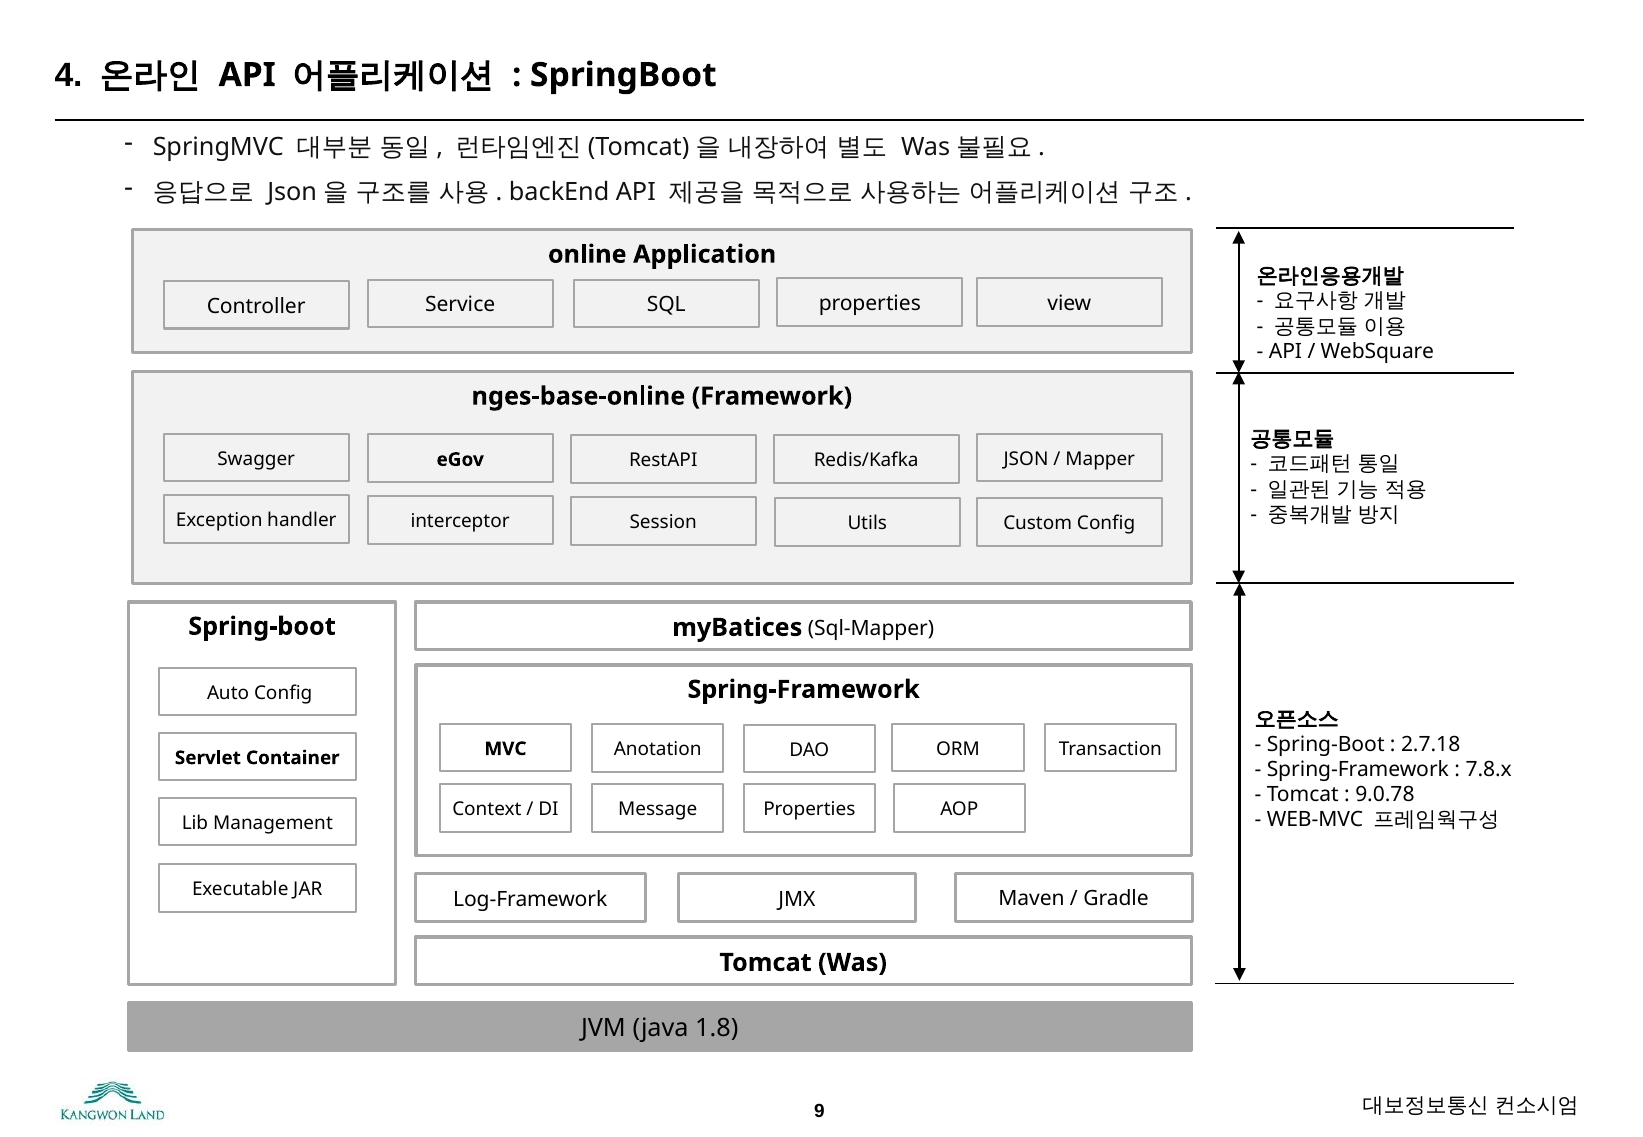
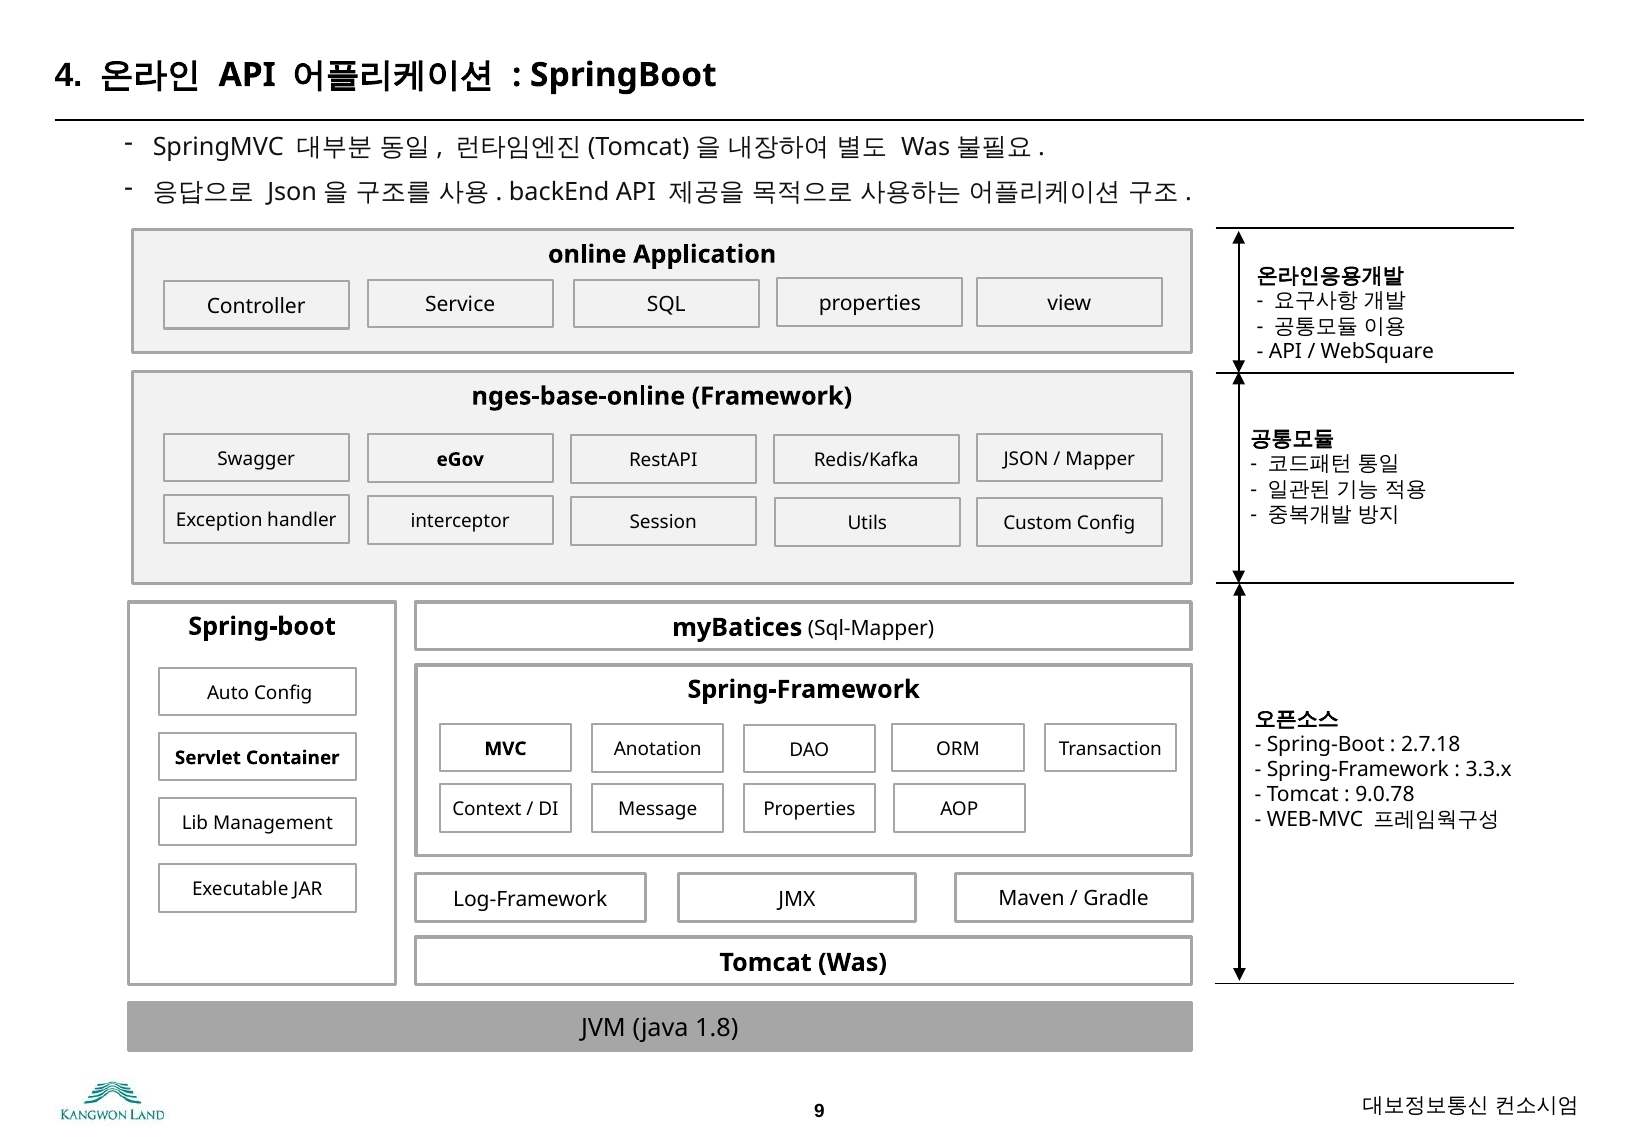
7.8.x: 7.8.x -> 3.3.x (1489, 770)
